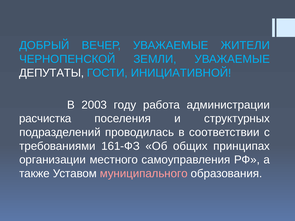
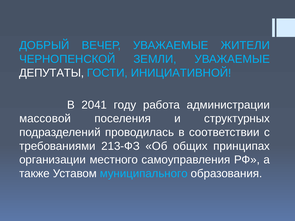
2003: 2003 -> 2041 (94, 105)
расчистка: расчистка -> массовой (45, 119)
161-ФЗ: 161-ФЗ -> 213-ФЗ (121, 146)
муниципального colour: pink -> light blue (144, 174)
